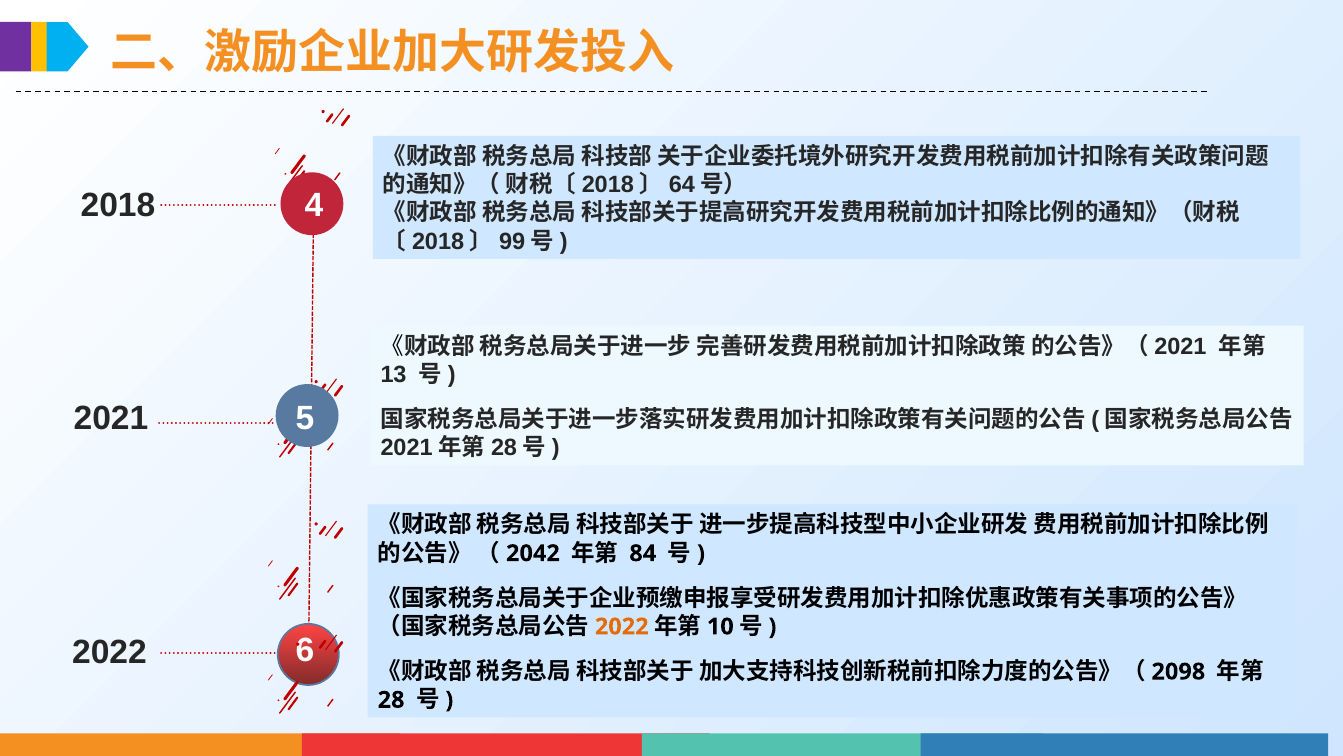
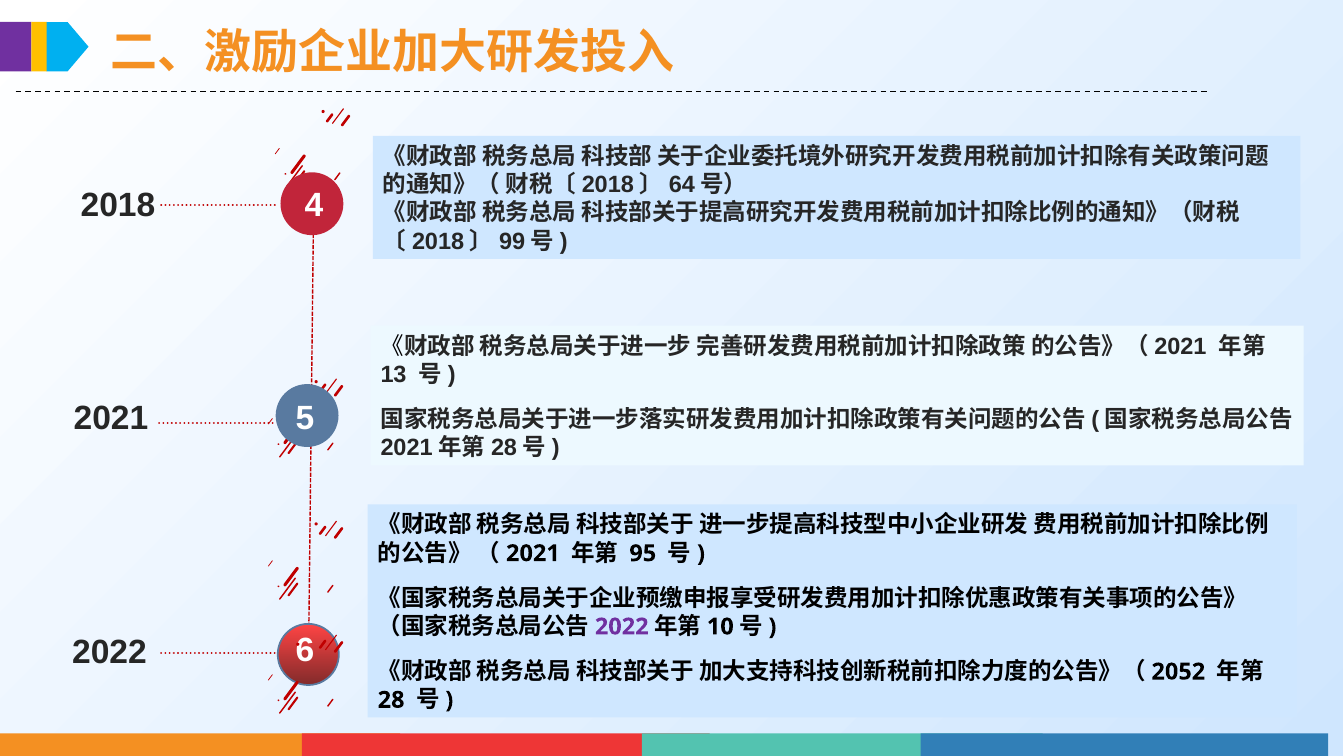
2042: 2042 -> 2021 (533, 553)
84: 84 -> 95 (643, 553)
2022 colour: orange -> purple (622, 626)
2098: 2098 -> 2052 (1178, 671)
